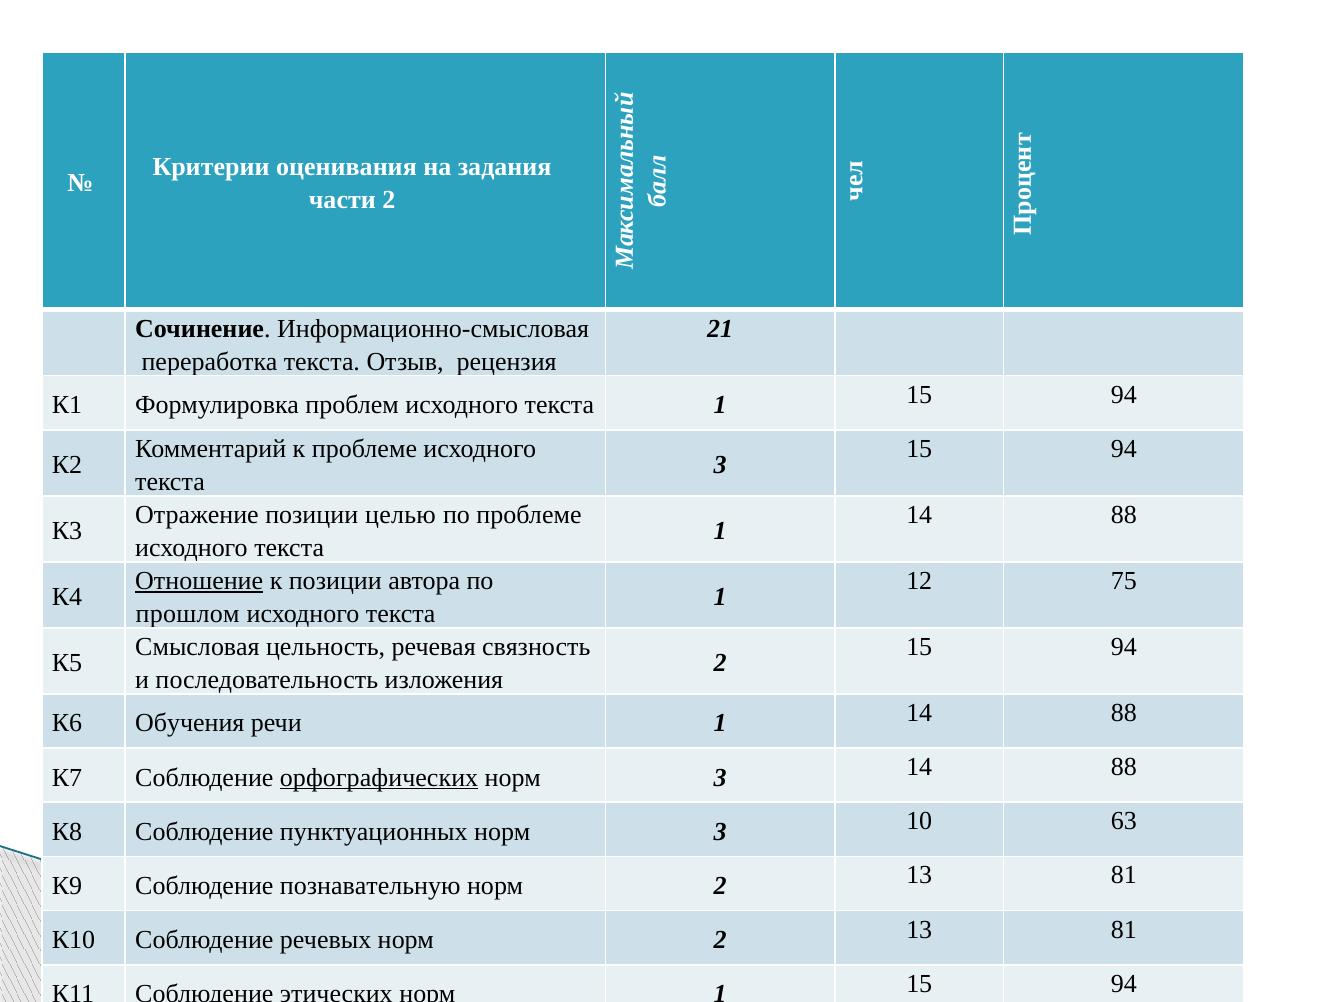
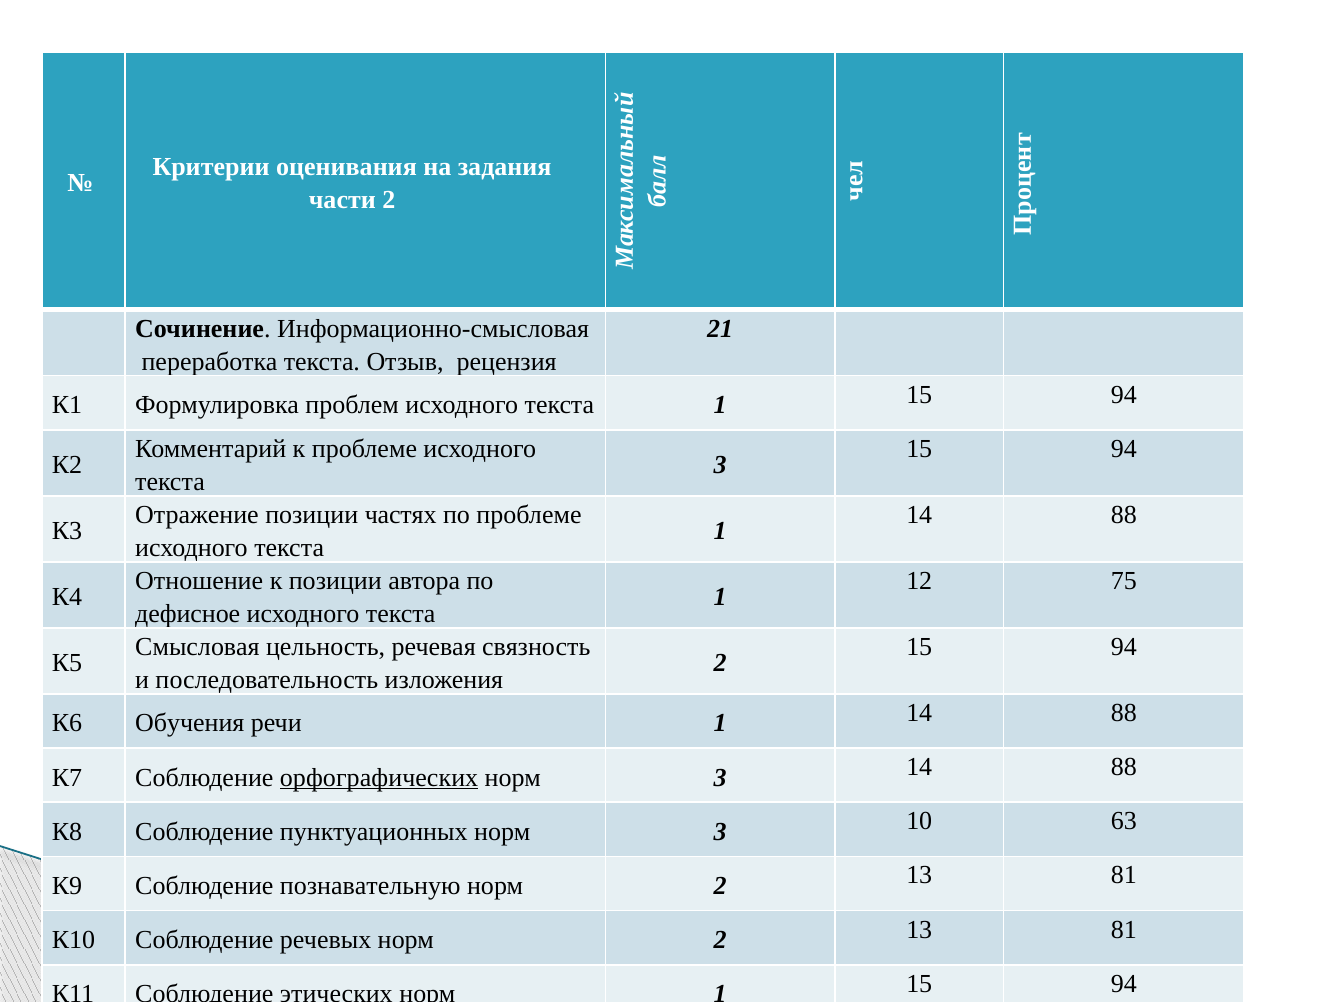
целью: целью -> частях (401, 515)
Отношение underline: present -> none (199, 581)
прошлом: прошлом -> дефисное (188, 614)
